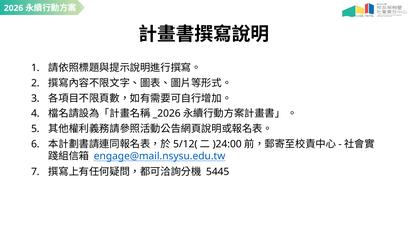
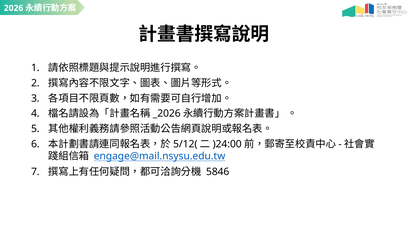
5445: 5445 -> 5846 (218, 172)
